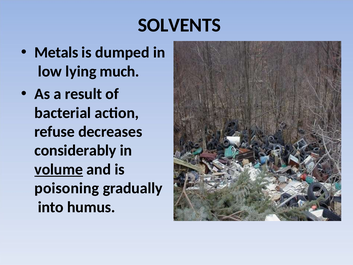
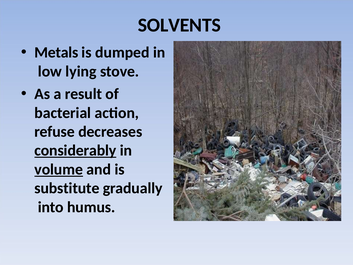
much: much -> stove (120, 71)
considerably underline: none -> present (75, 150)
poisoning: poisoning -> substitute (67, 188)
